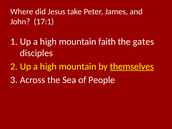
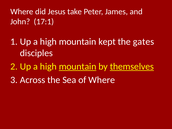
faith: faith -> kept (107, 42)
mountain underline: none -> present (78, 66)
of People: People -> Where (102, 80)
